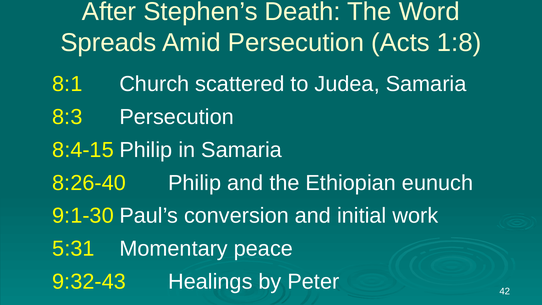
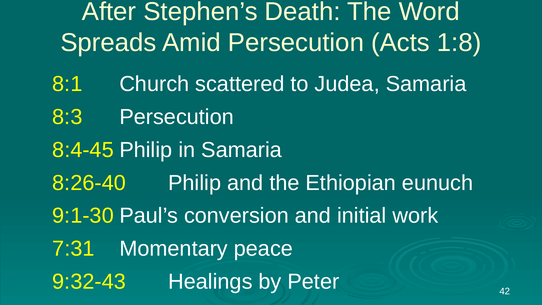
8:4-15: 8:4-15 -> 8:4-45 (83, 150)
5:31: 5:31 -> 7:31 (73, 249)
